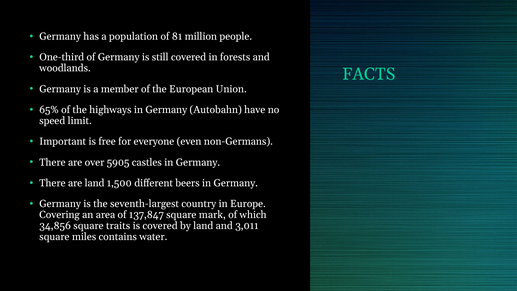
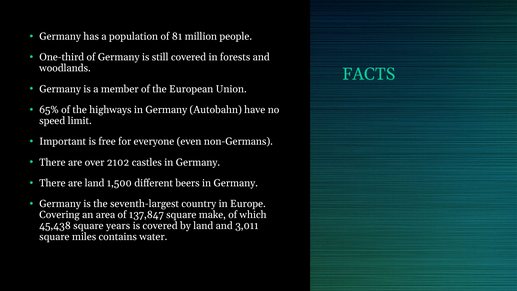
5905: 5905 -> 2102 (118, 162)
mark: mark -> make (212, 215)
34,856: 34,856 -> 45,438 (55, 226)
traits: traits -> years (118, 226)
